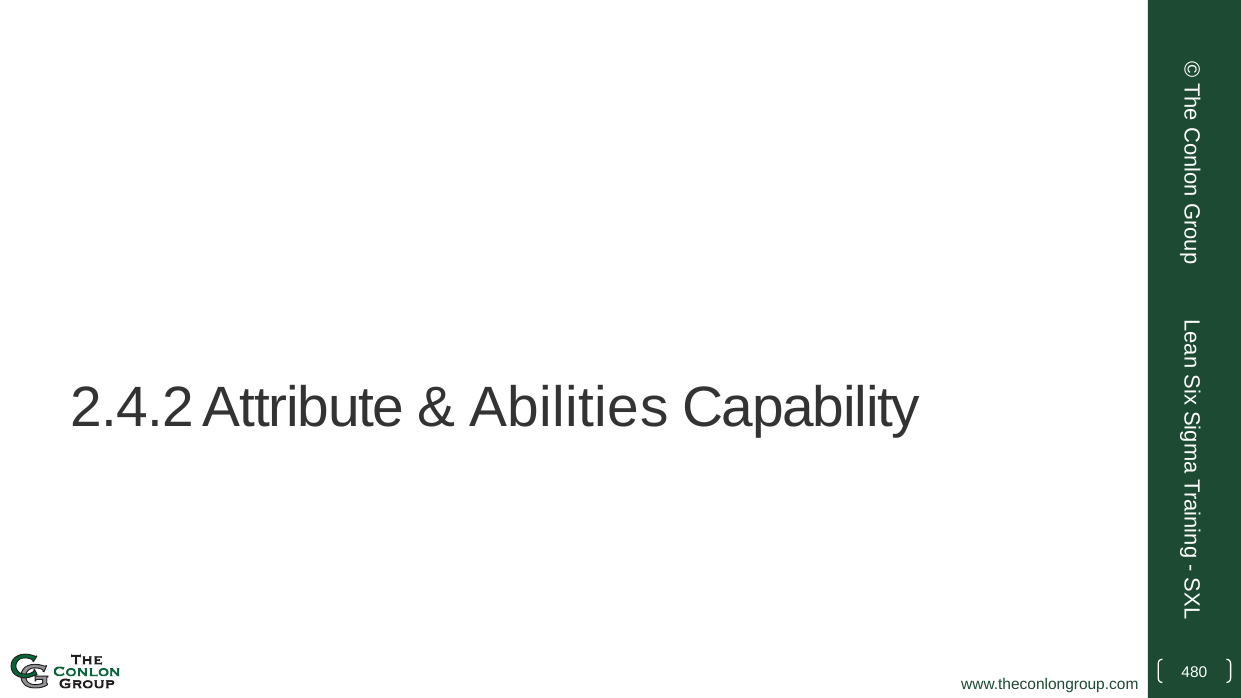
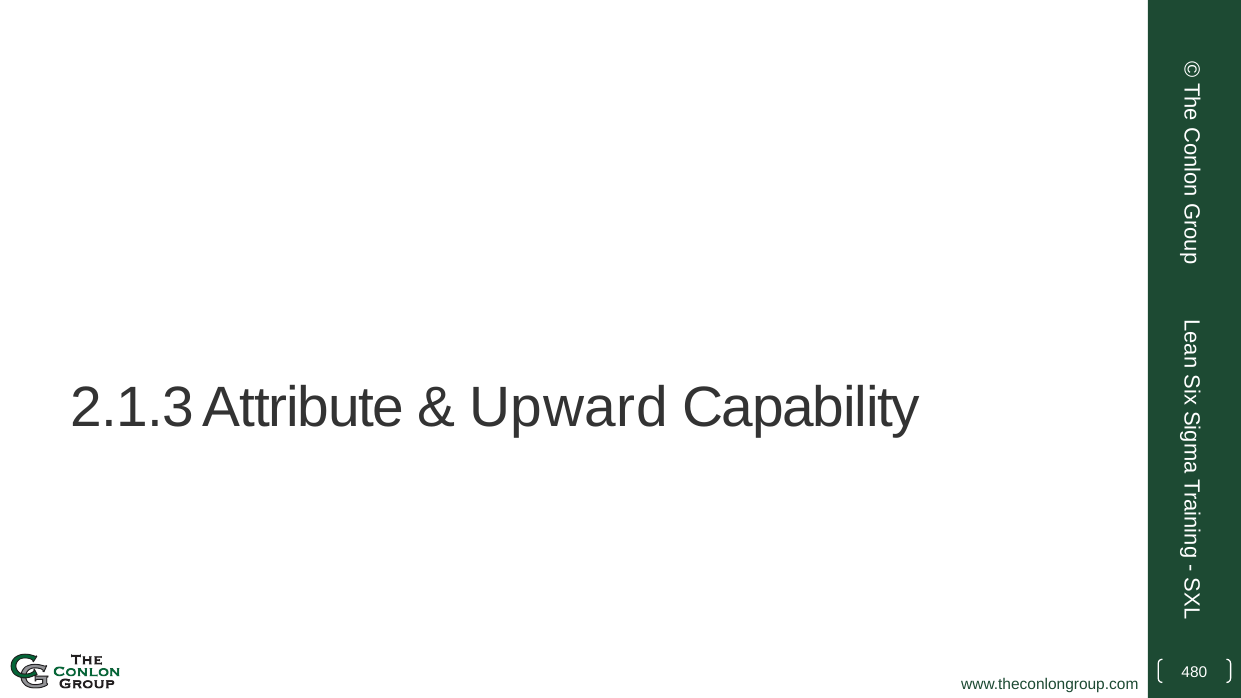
2.4.2: 2.4.2 -> 2.1.3 (132, 408)
Abilities: Abilities -> Upward (569, 408)
